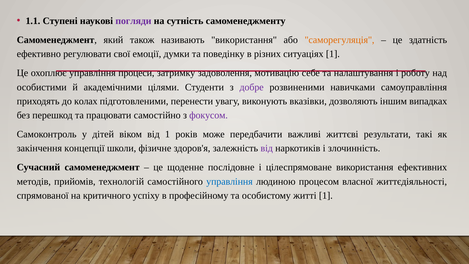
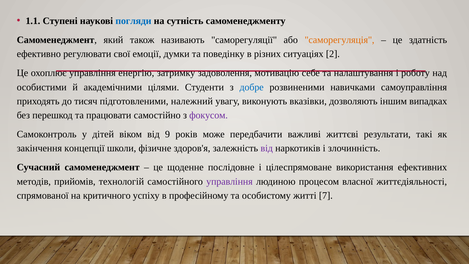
погляди colour: purple -> blue (133, 21)
називають використання: використання -> саморегуляції (244, 40)
ситуаціях 1: 1 -> 2 (333, 54)
процеси: процеси -> енергію (136, 73)
добре colour: purple -> blue (252, 87)
колах: колах -> тисяч (86, 101)
перенести: перенести -> належний (192, 101)
від 1: 1 -> 9 (168, 134)
управління colour: blue -> purple (229, 181)
житті 1: 1 -> 7 (326, 195)
